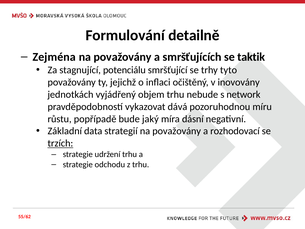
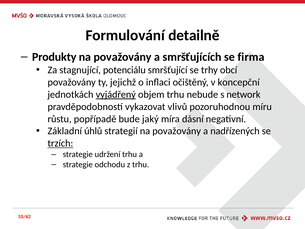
Zejména: Zejména -> Produkty (54, 57)
taktik: taktik -> firma (251, 57)
tyto: tyto -> obcí (229, 70)
inovovány: inovovány -> koncepční (239, 82)
vyjádřený underline: none -> present (116, 94)
dává: dává -> vlivů (177, 107)
data: data -> úhlů (93, 131)
rozhodovací: rozhodovací -> nadřízených (235, 131)
